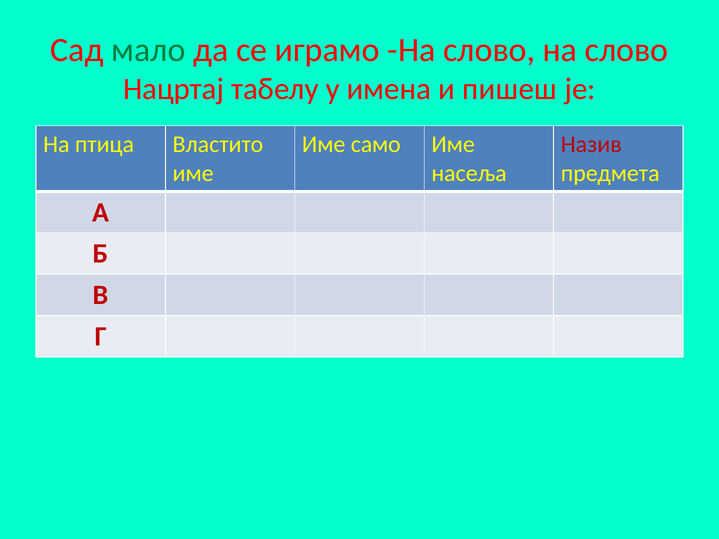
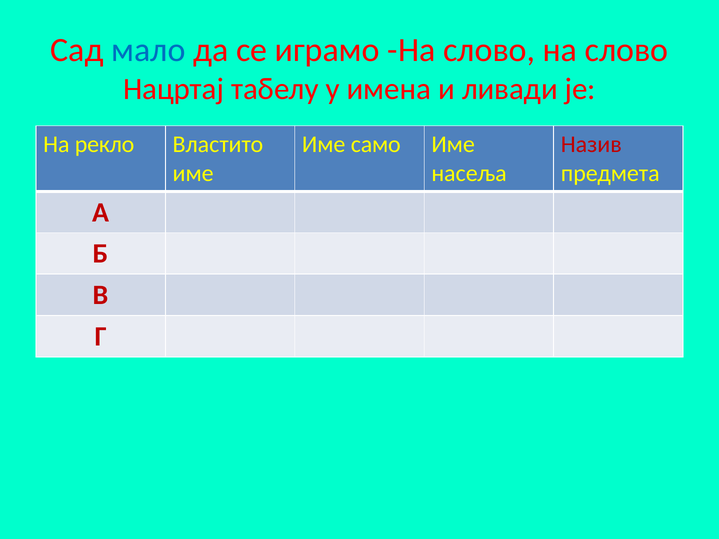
мало colour: green -> blue (148, 50)
пишеш: пишеш -> ливади (510, 89)
птица: птица -> рекло (105, 144)
